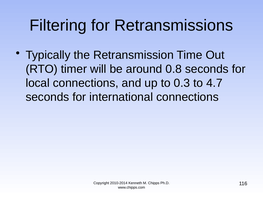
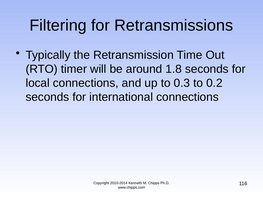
0.8: 0.8 -> 1.8 (174, 69)
4.7: 4.7 -> 0.2 (214, 83)
